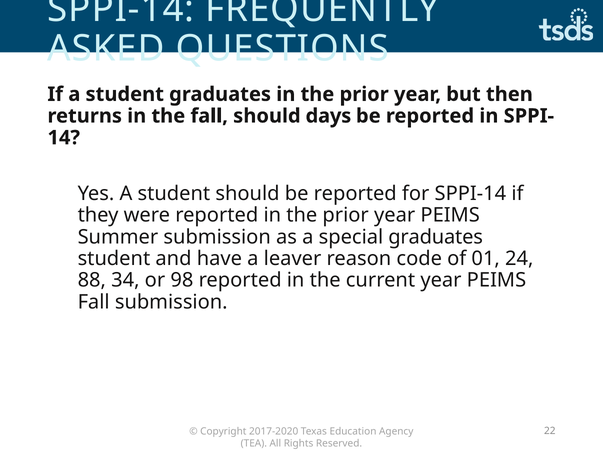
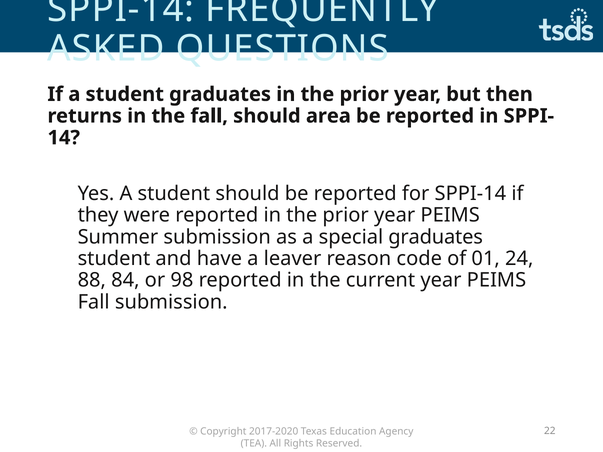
days: days -> area (328, 116)
34: 34 -> 84 (125, 280)
